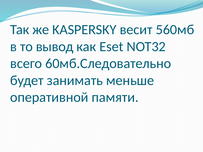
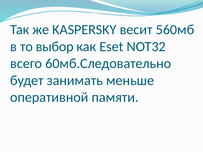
вывод: вывод -> выбор (55, 47)
